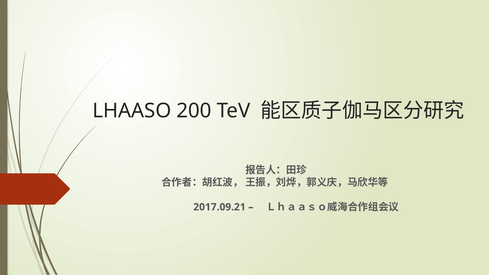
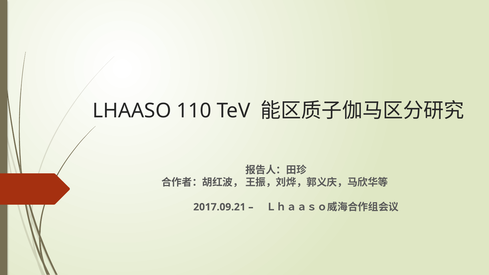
200: 200 -> 110 (194, 111)
